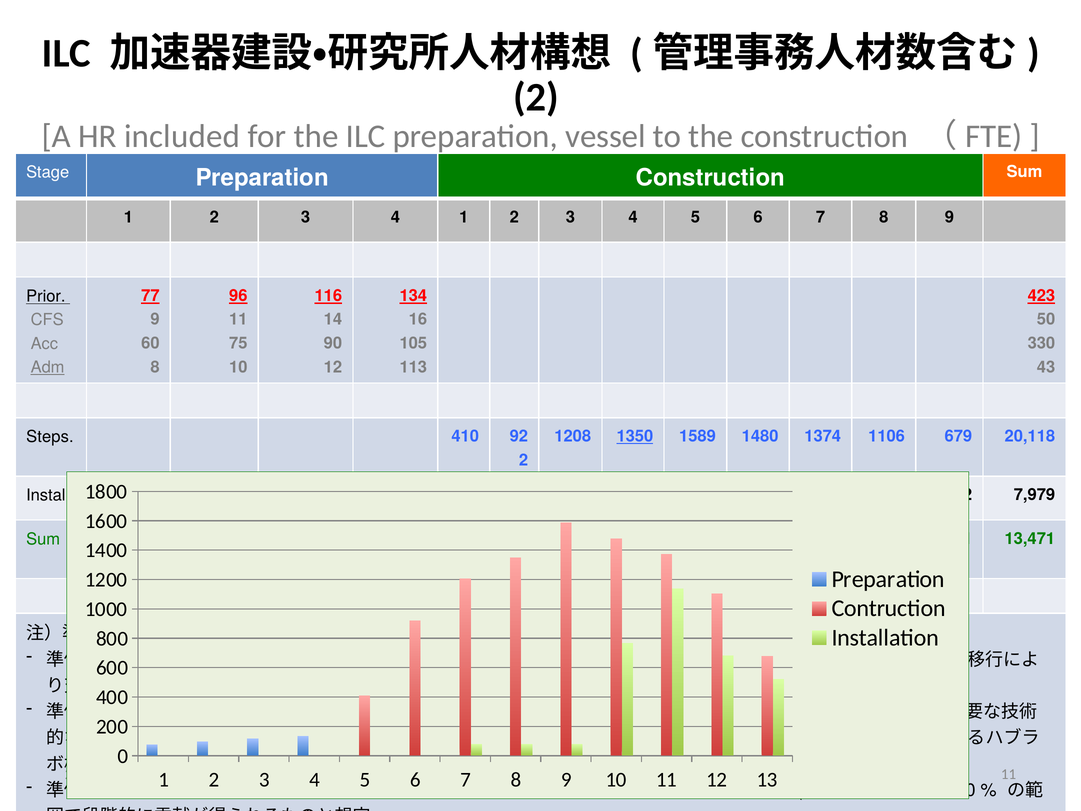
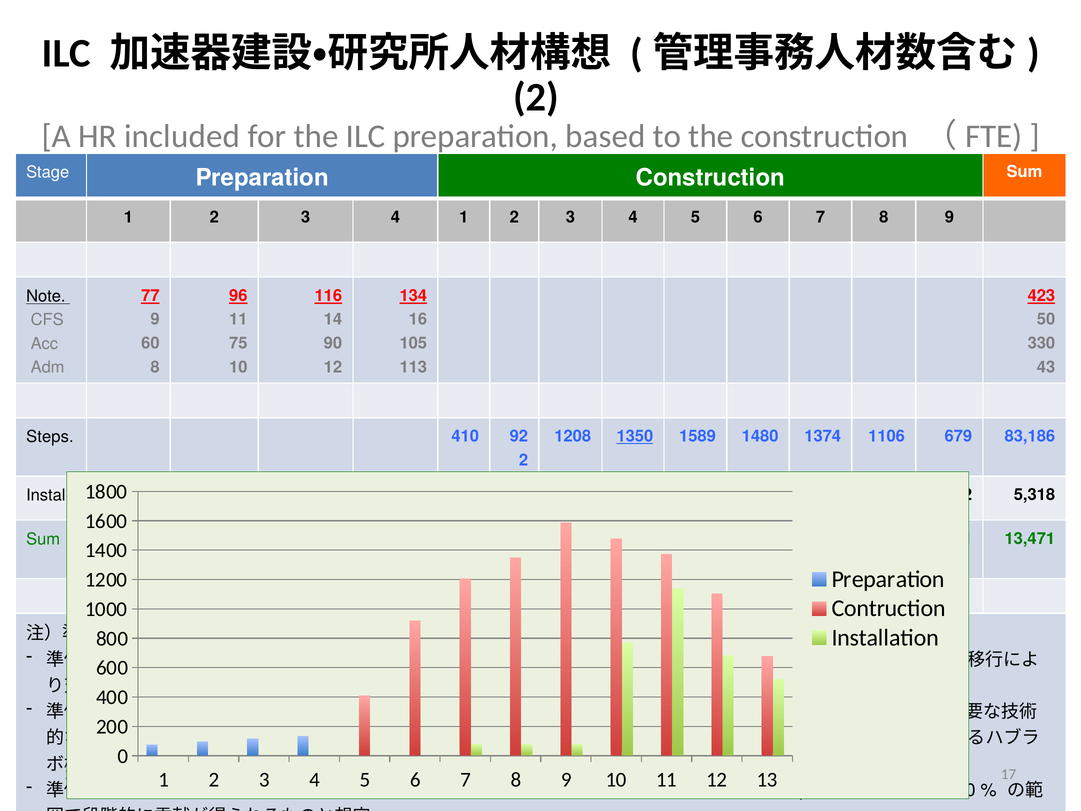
vessel: vessel -> based (605, 136)
Prior: Prior -> Note (46, 296)
Adm underline: present -> none (48, 367)
20,118: 20,118 -> 83,186 (1030, 436)
7,979: 7,979 -> 5,318 (1034, 495)
11: 11 -> 17 (1009, 774)
